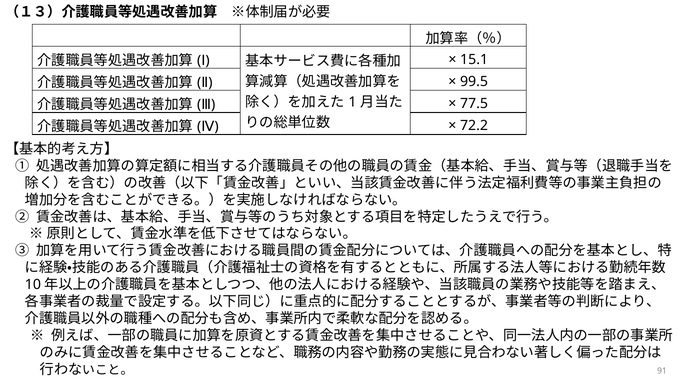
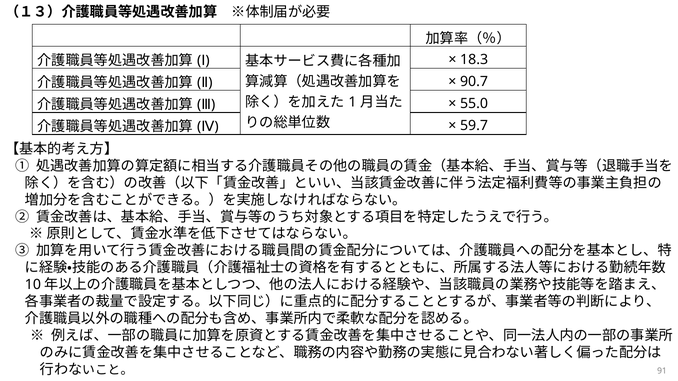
15.1: 15.1 -> 18.3 (474, 59)
99.5: 99.5 -> 90.7 (474, 81)
77.5: 77.5 -> 55.0 (474, 104)
72.2: 72.2 -> 59.7 (474, 126)
